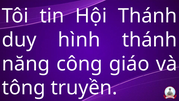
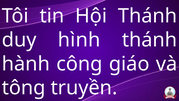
năng: năng -> hành (26, 64)
